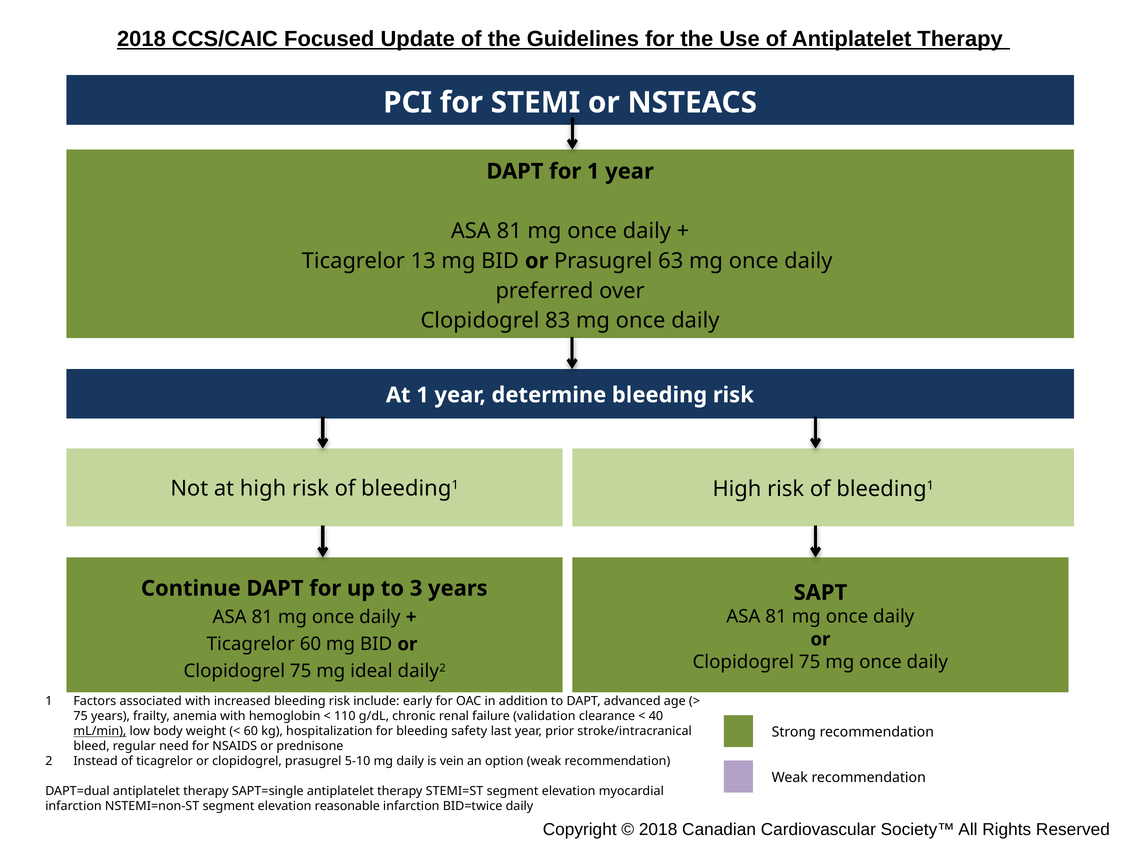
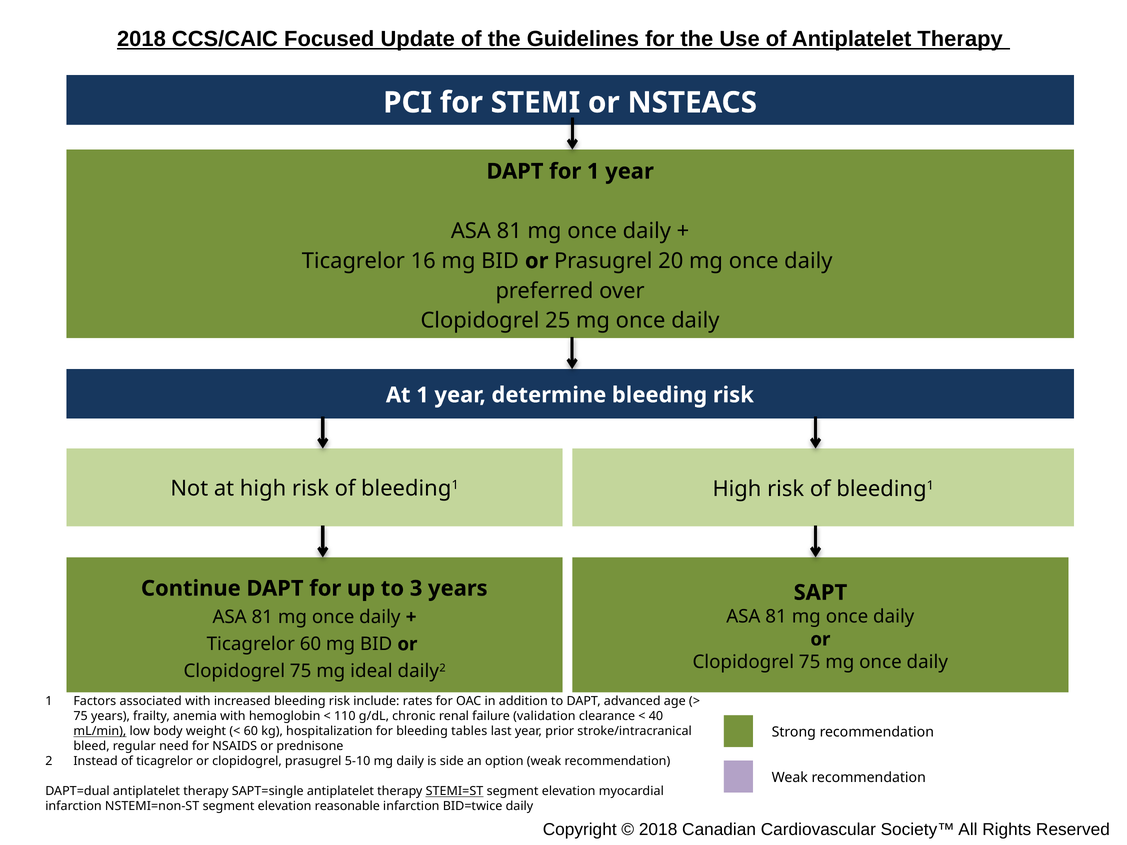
13: 13 -> 16 (423, 261)
63: 63 -> 20 (671, 261)
83: 83 -> 25 (558, 321)
early: early -> rates (418, 702)
safety: safety -> tables (469, 732)
vein: vein -> side (452, 762)
STEMI=ST underline: none -> present (454, 792)
